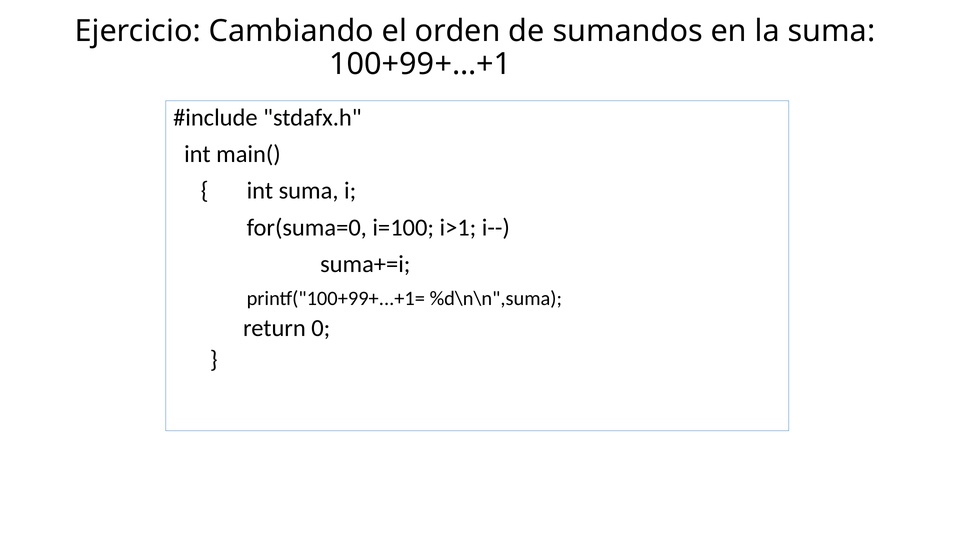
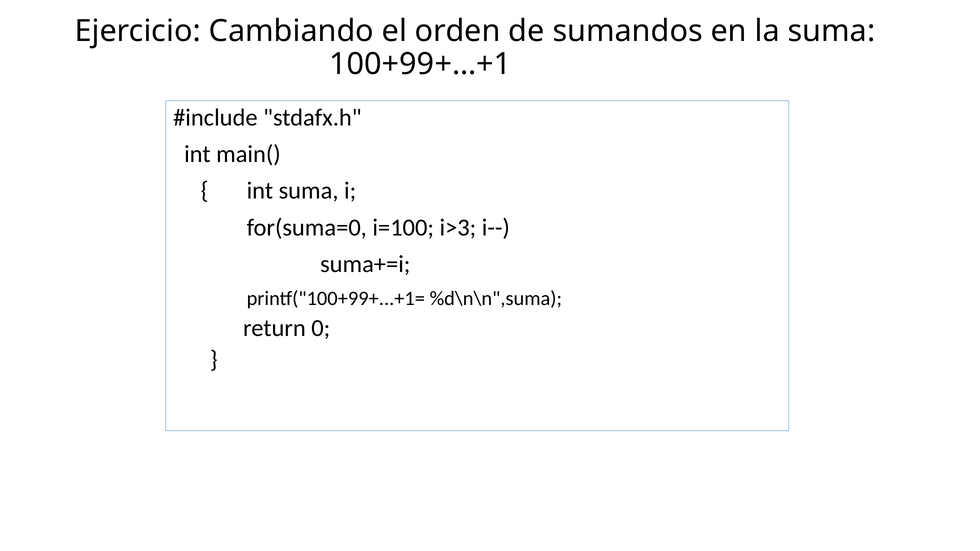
i>1: i>1 -> i>3 (458, 228)
